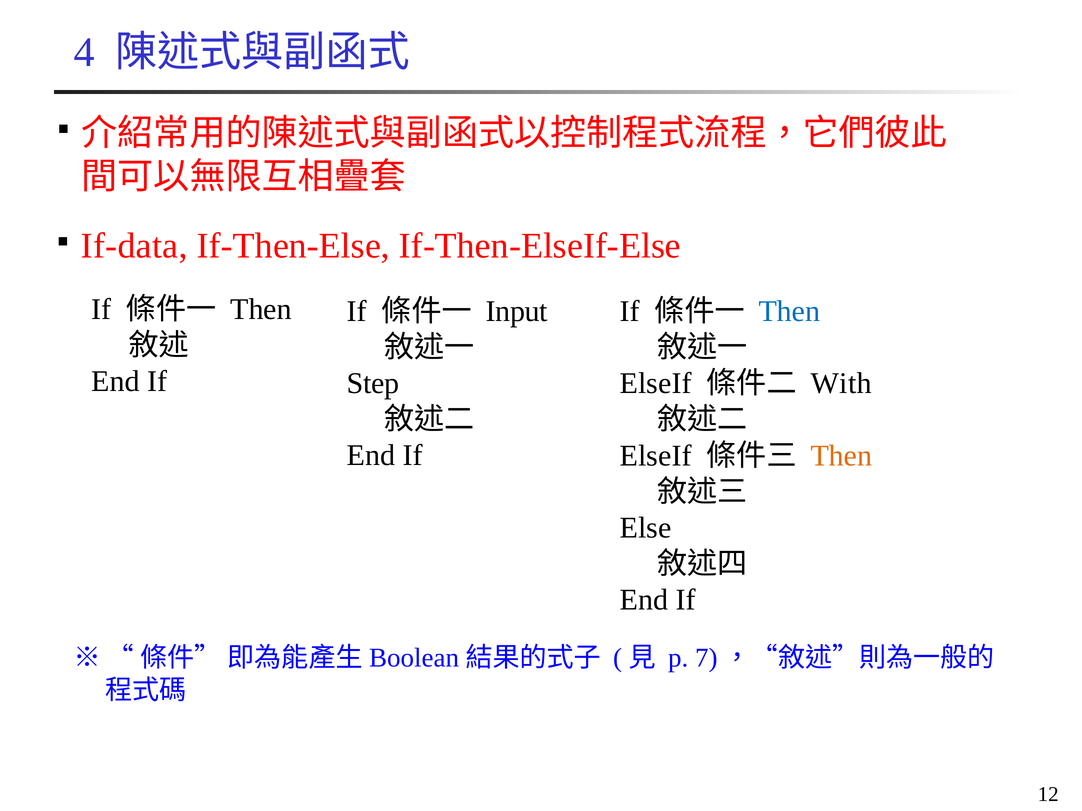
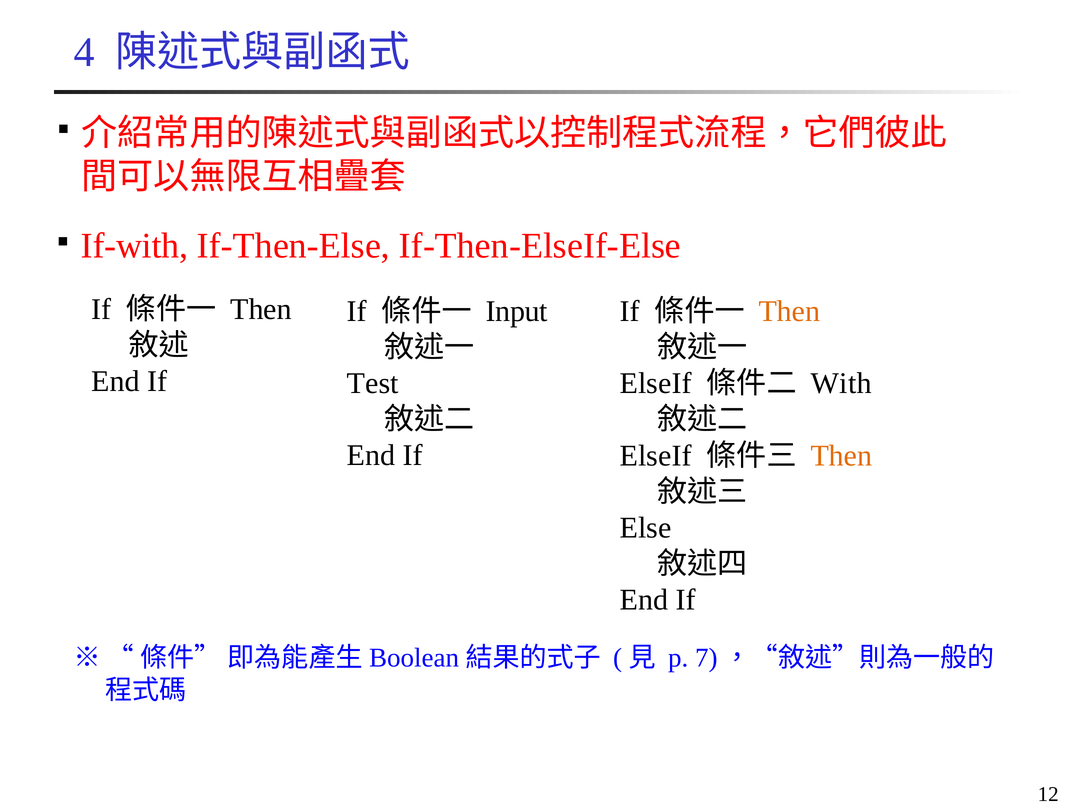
If-data: If-data -> If-with (135, 246)
Then colour: blue -> orange (789, 312)
Step: Step -> Test (373, 384)
